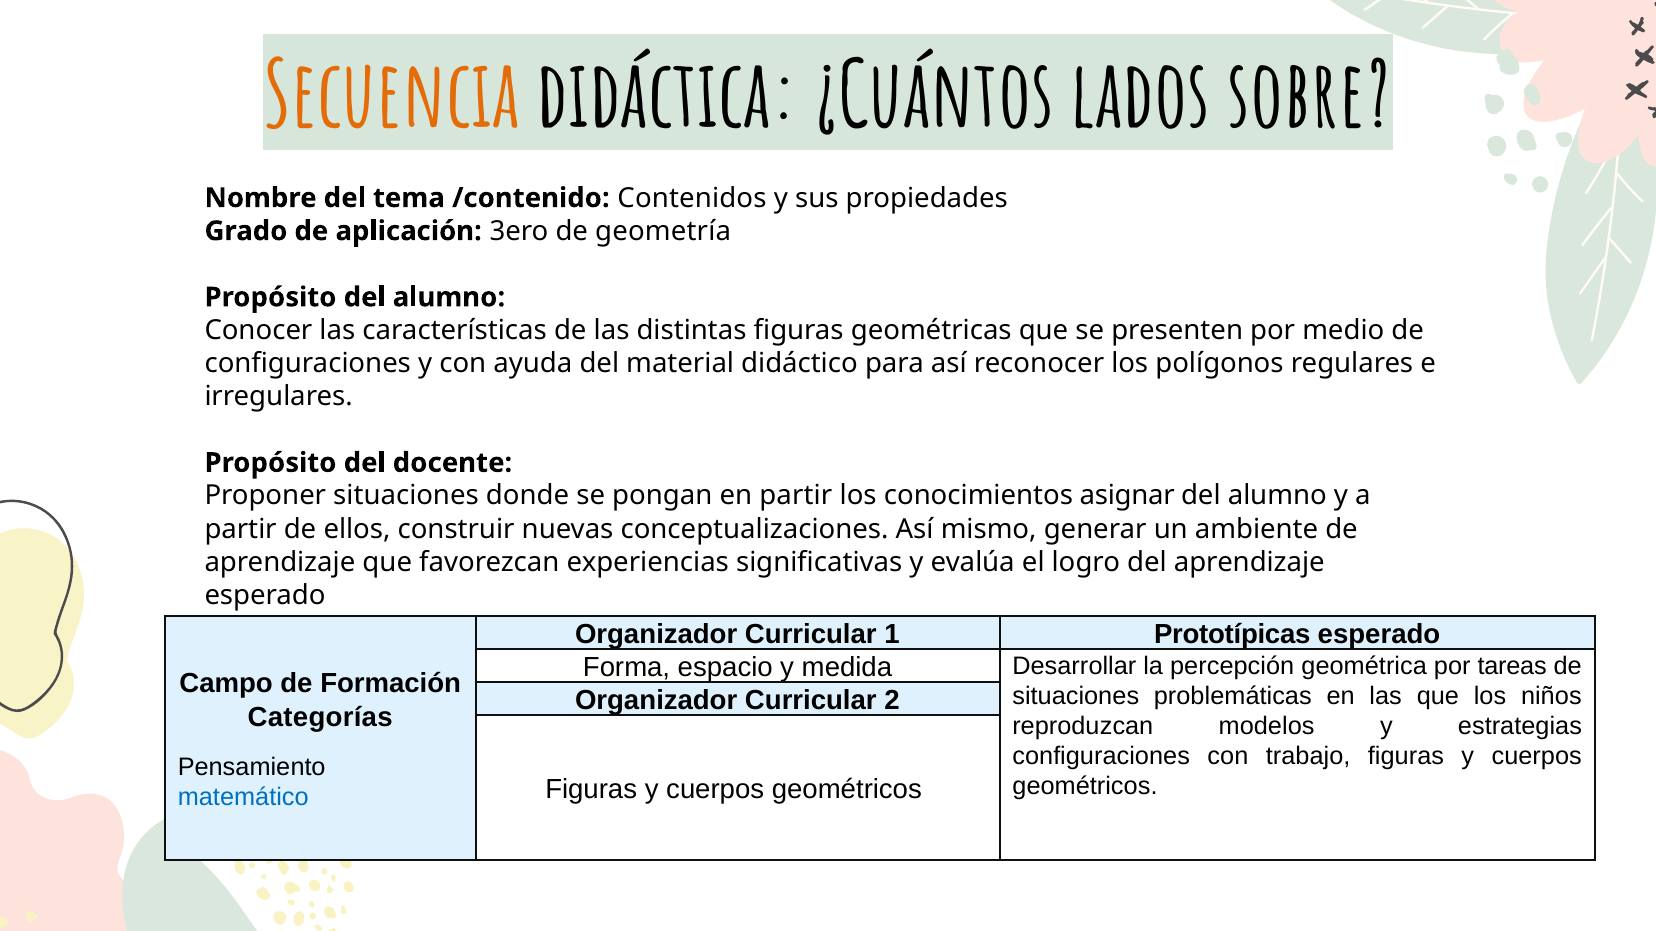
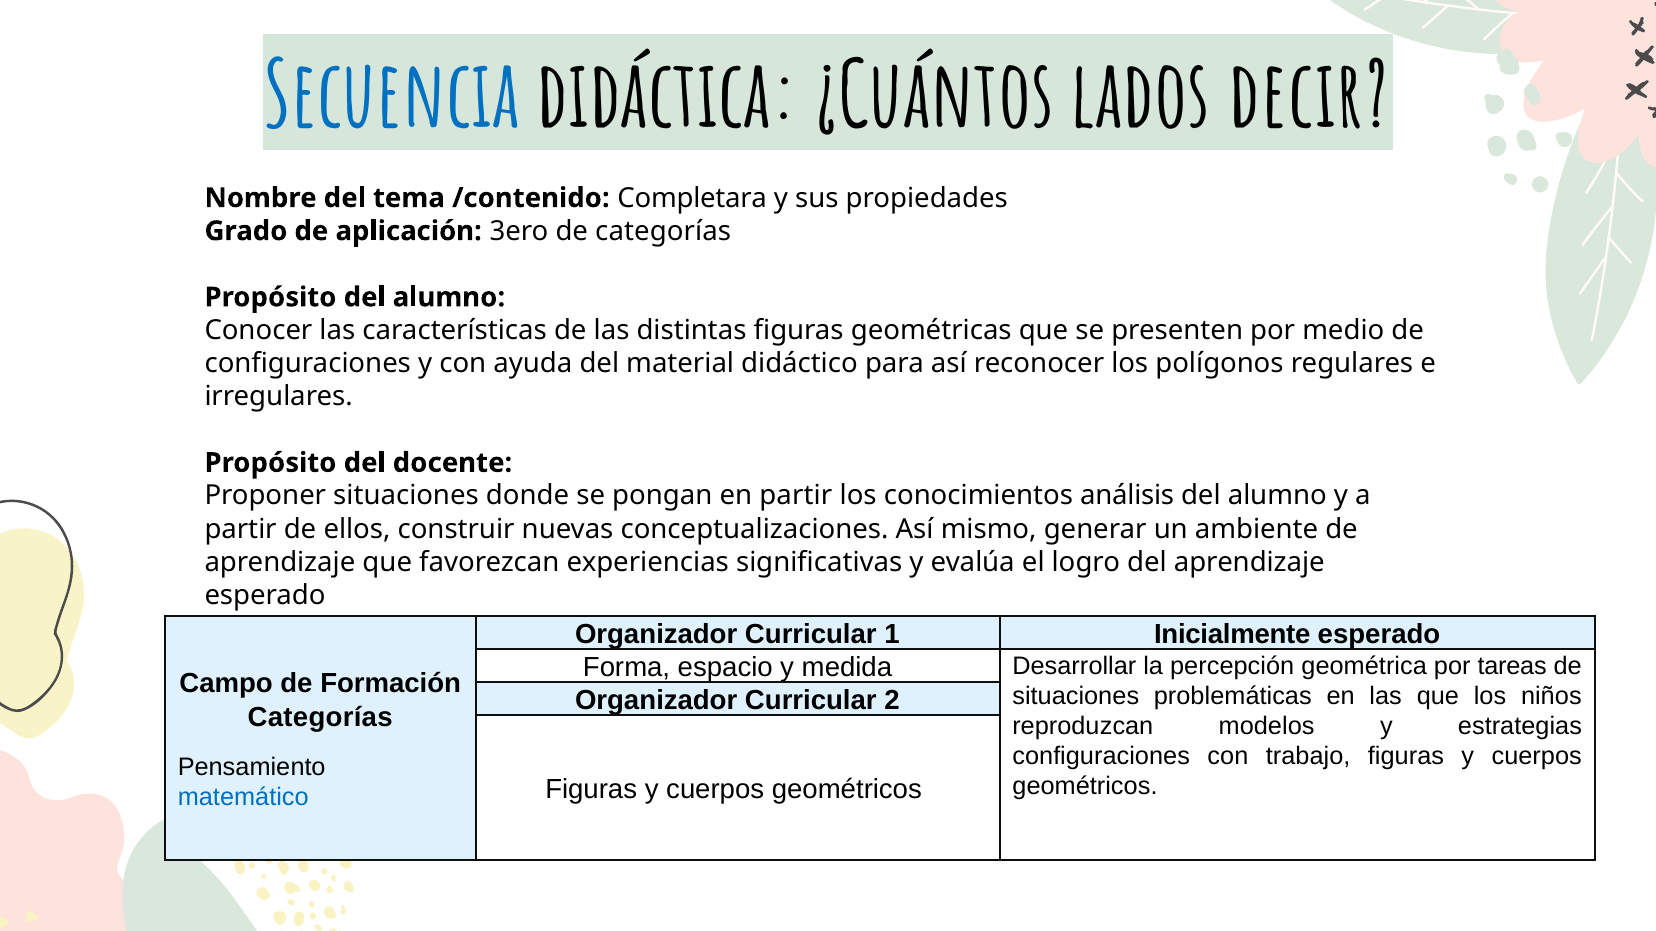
Secuencia colour: orange -> blue (391, 97)
sobre: sobre -> decir (1309, 97)
Contenidos: Contenidos -> Completara (692, 198)
de geometría: geometría -> categorías (663, 231)
asignar: asignar -> análisis (1127, 496)
Prototípicas: Prototípicas -> Inicialmente (1232, 635)
